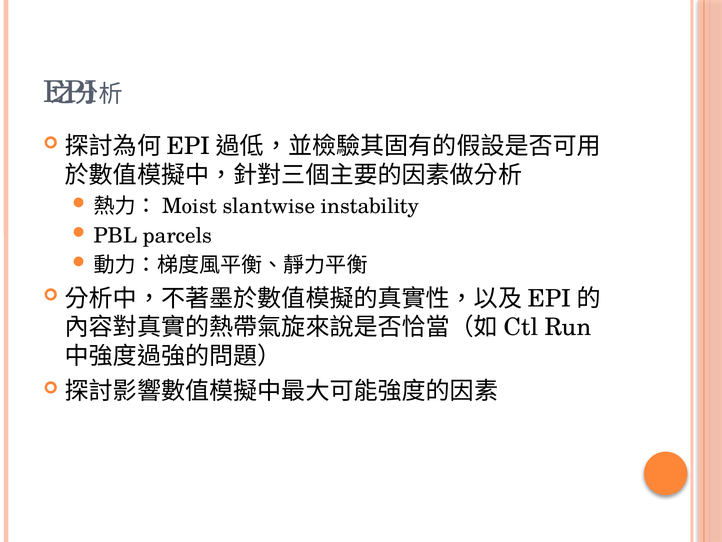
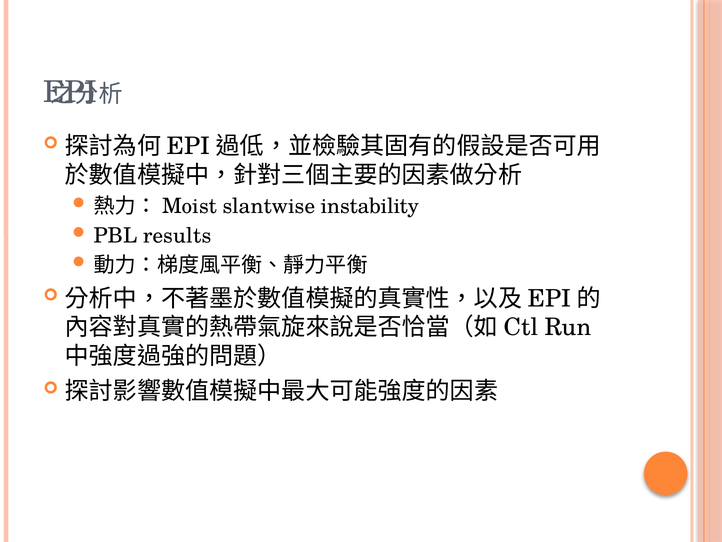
parcels: parcels -> results (177, 236)
